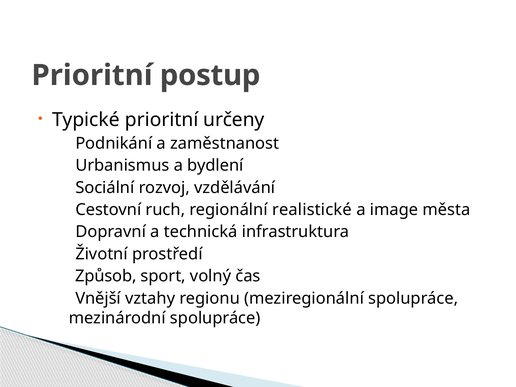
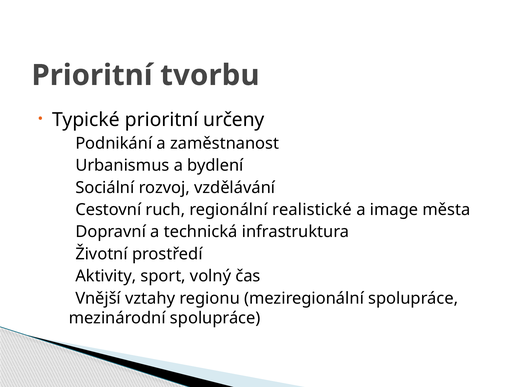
postup: postup -> tvorbu (210, 75)
Způsob: Způsob -> Aktivity (106, 276)
